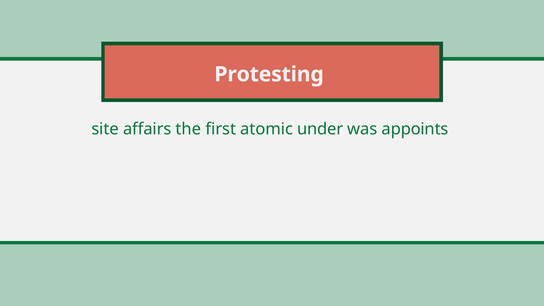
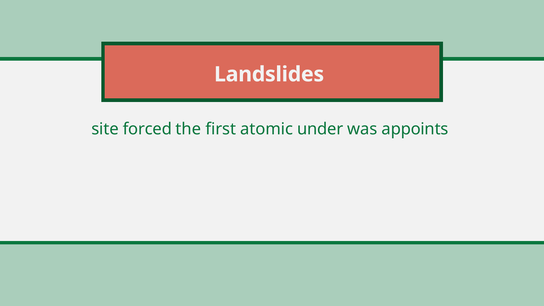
Protesting: Protesting -> Landslides (269, 74)
affairs: affairs -> forced (147, 129)
